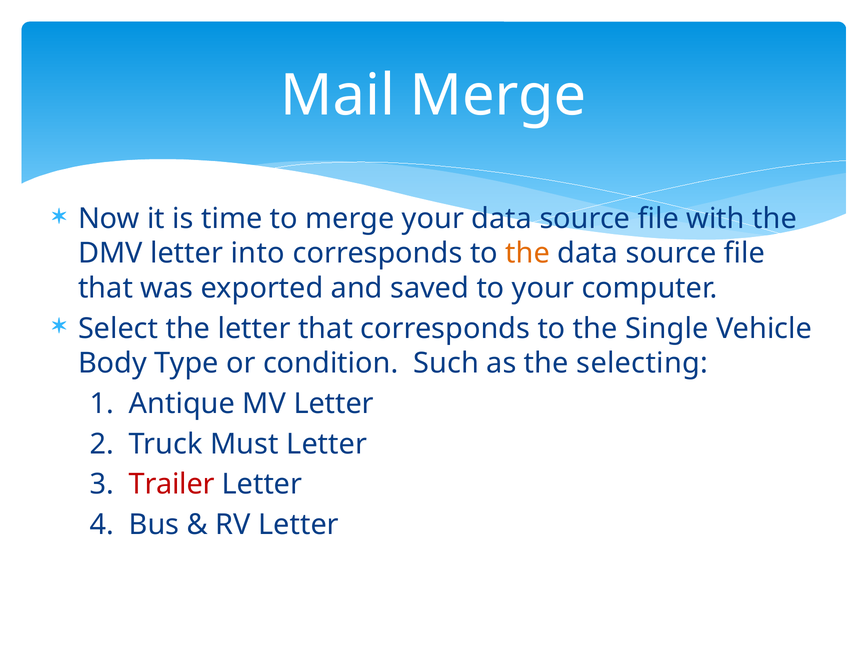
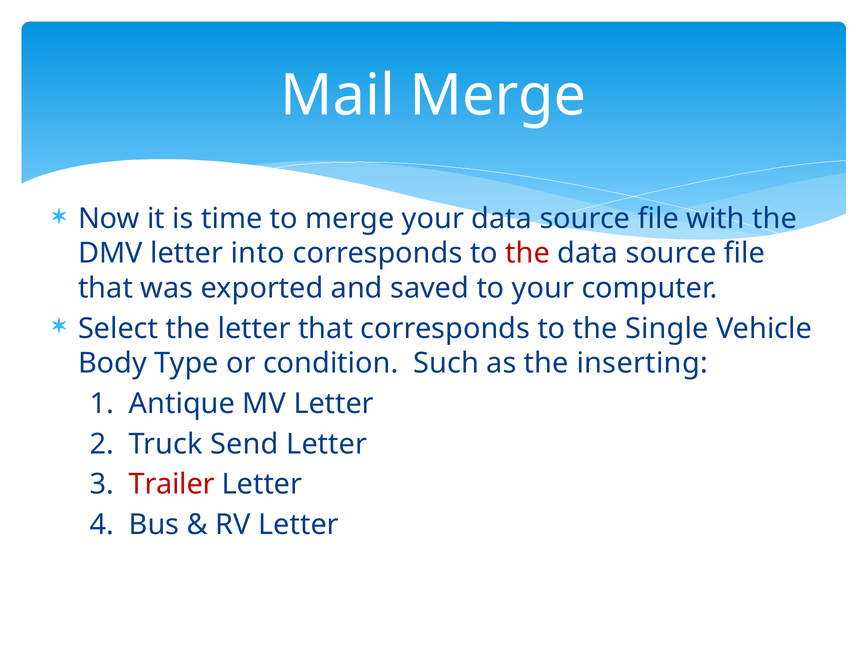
the colour: orange -> red (528, 253)
selecting: selecting -> inserting (642, 363)
Must: Must -> Send (244, 444)
